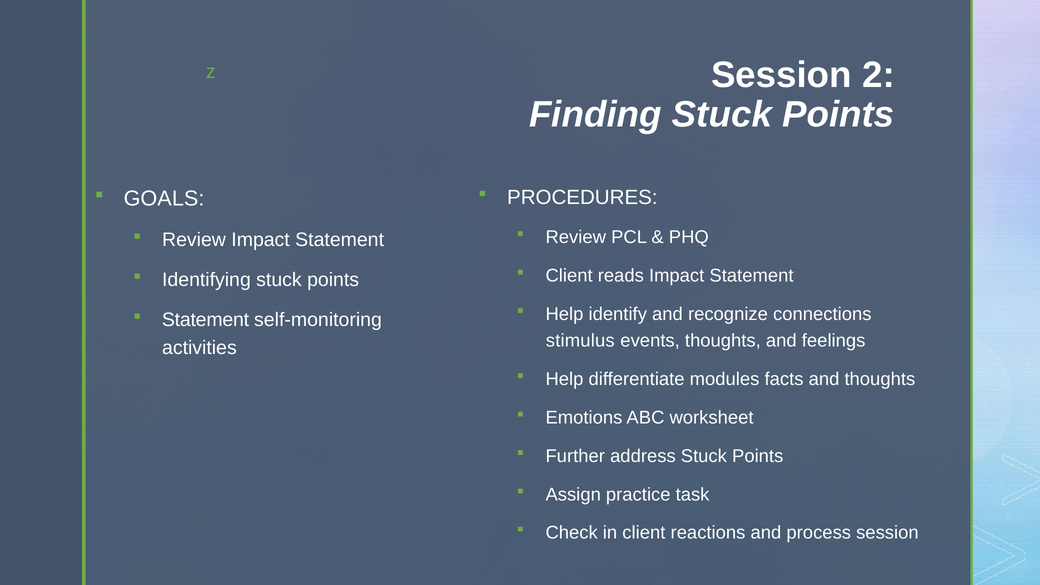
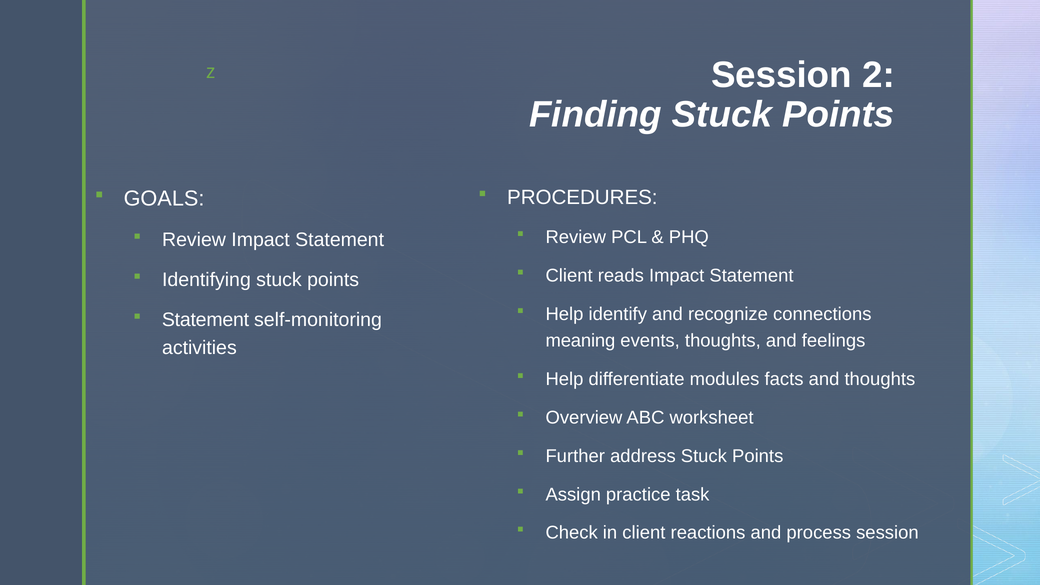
stimulus: stimulus -> meaning (580, 341)
Emotions: Emotions -> Overview (584, 418)
